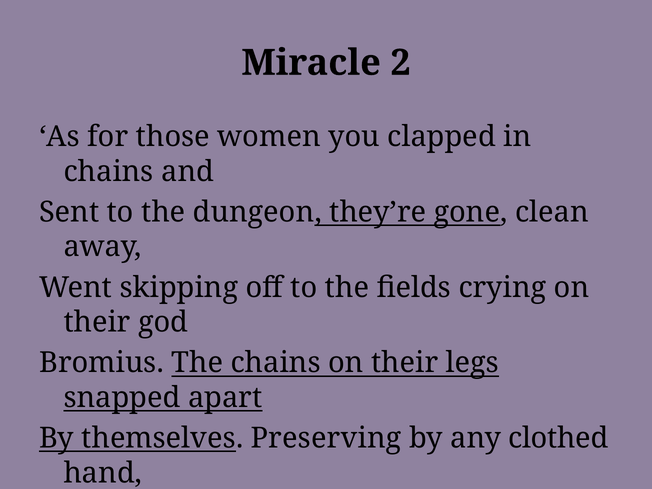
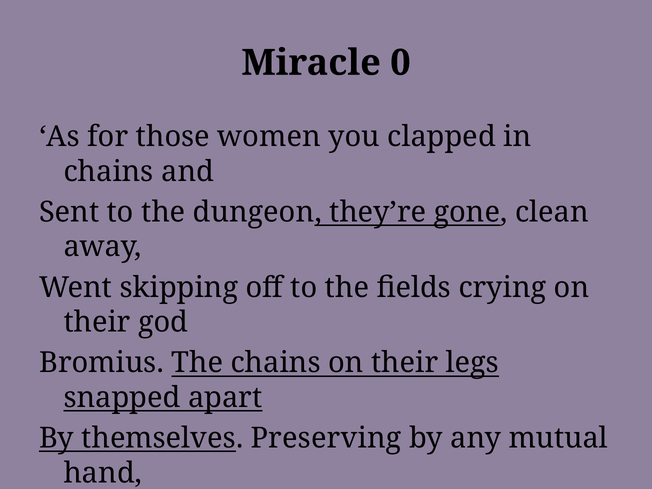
2: 2 -> 0 (400, 63)
clothed: clothed -> mutual (558, 438)
